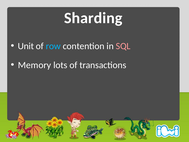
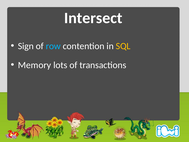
Sharding: Sharding -> Intersect (93, 18)
Unit: Unit -> Sign (26, 46)
SQL colour: pink -> yellow (123, 46)
